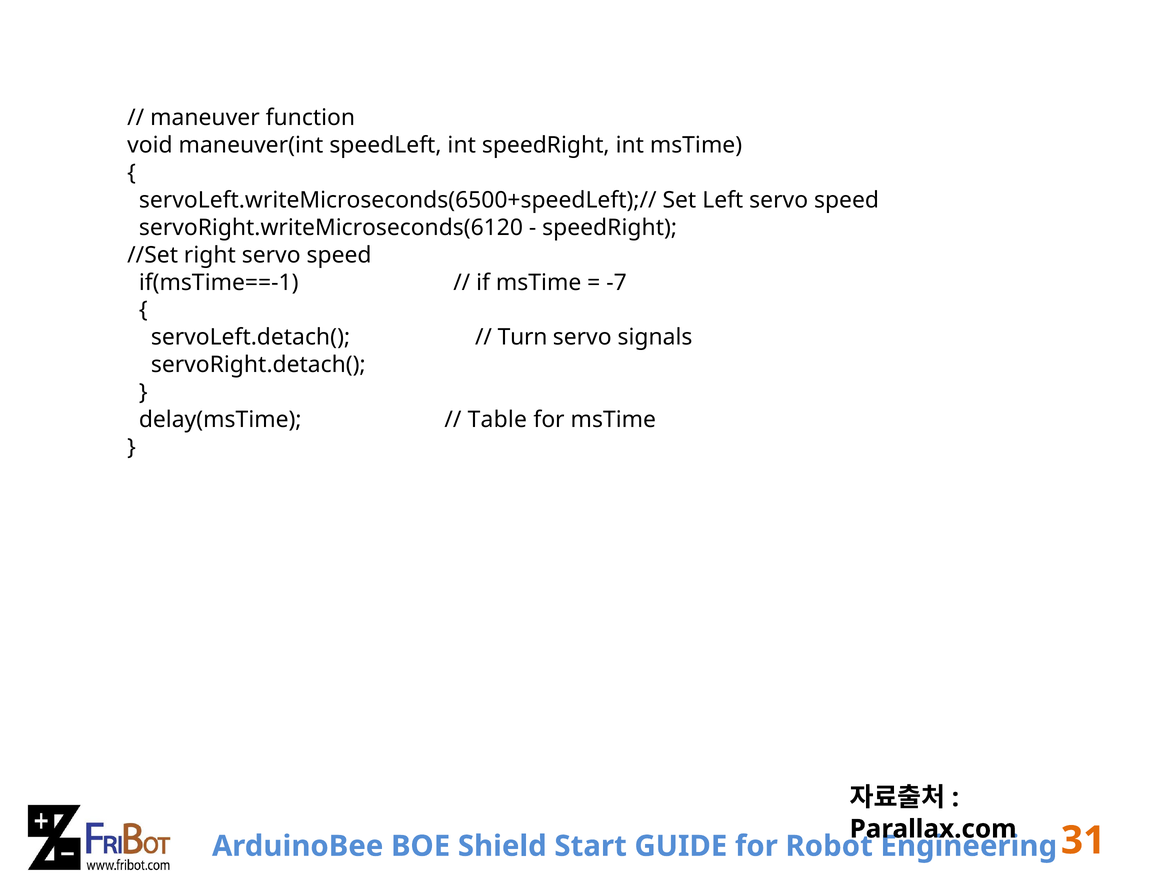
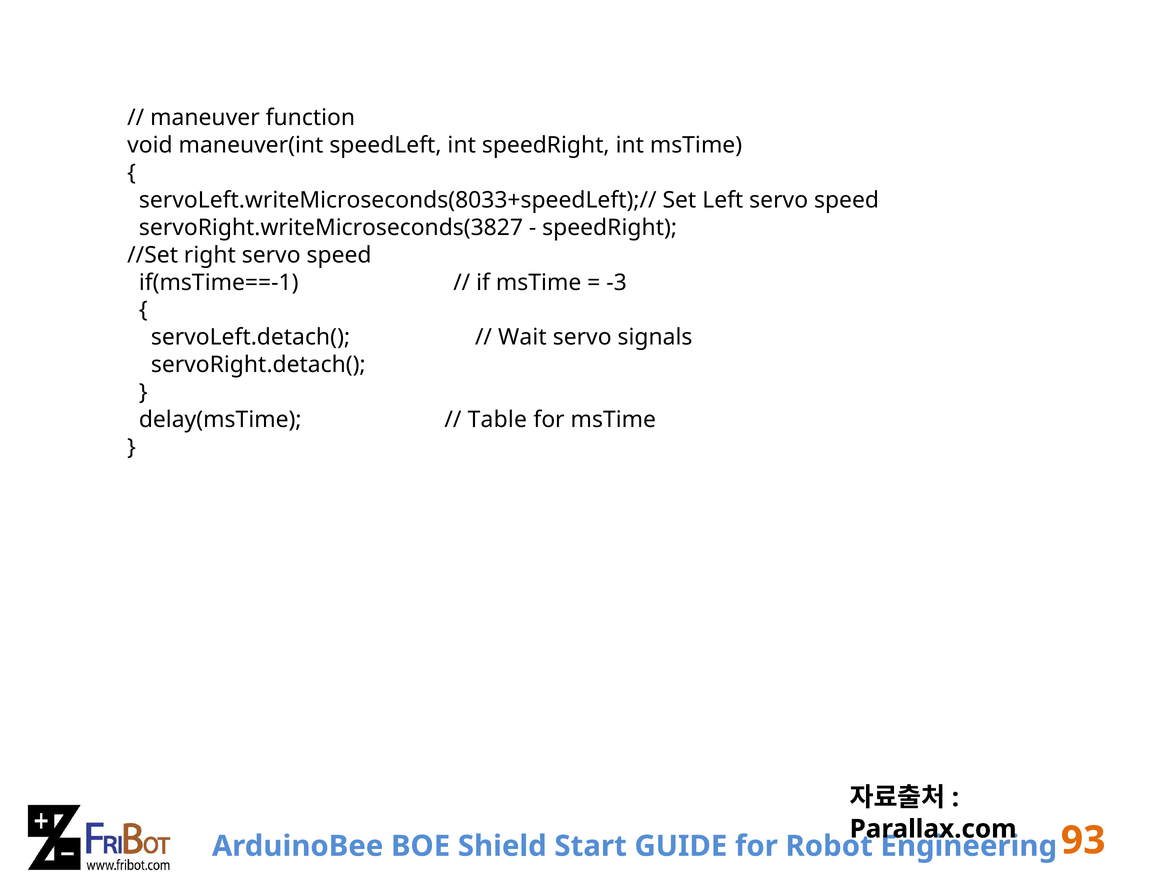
servoLeft.writeMicroseconds(6500+speedLeft);//: servoLeft.writeMicroseconds(6500+speedLeft);// -> servoLeft.writeMicroseconds(8033+speedLeft);// (398, 200)
servoRight.writeMicroseconds(6120: servoRight.writeMicroseconds(6120 -> servoRight.writeMicroseconds(3827 (331, 228)
-7: -7 -> -3 (617, 282)
Turn: Turn -> Wait (522, 337)
31: 31 -> 93 (1083, 840)
